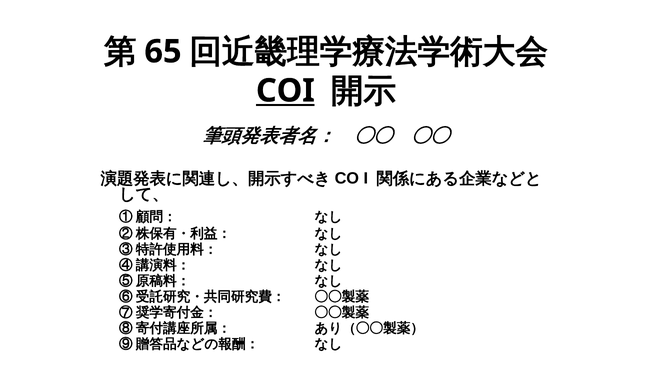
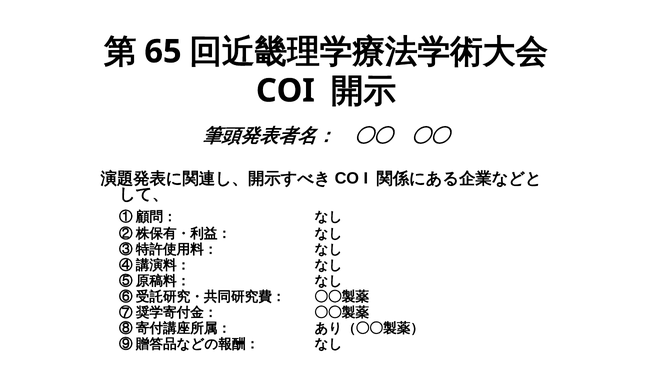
COI underline: present -> none (285, 91)
